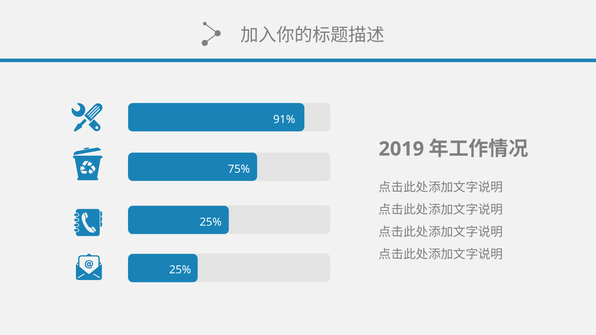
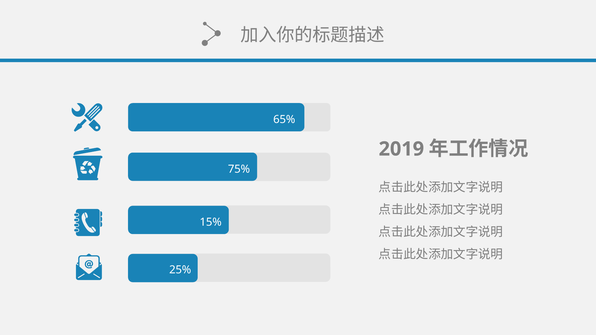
91%: 91% -> 65% (284, 120)
25%: 25% -> 15% (211, 222)
